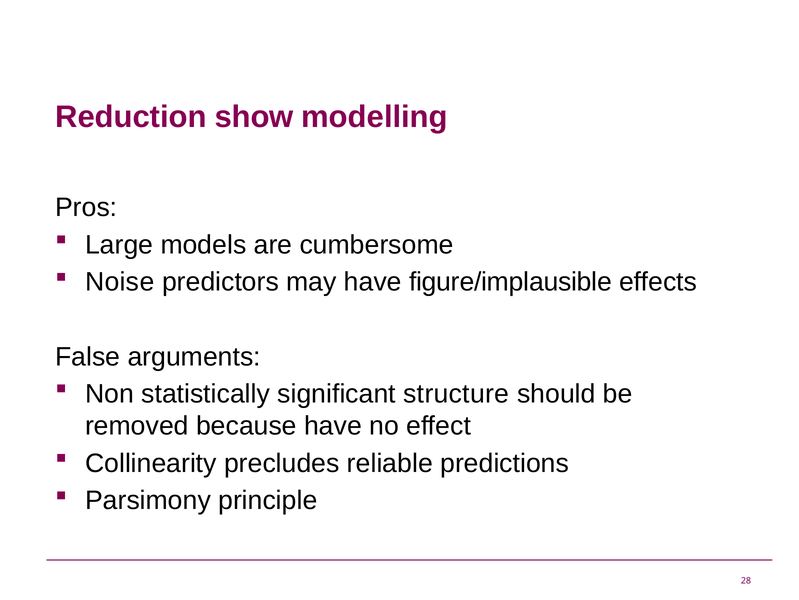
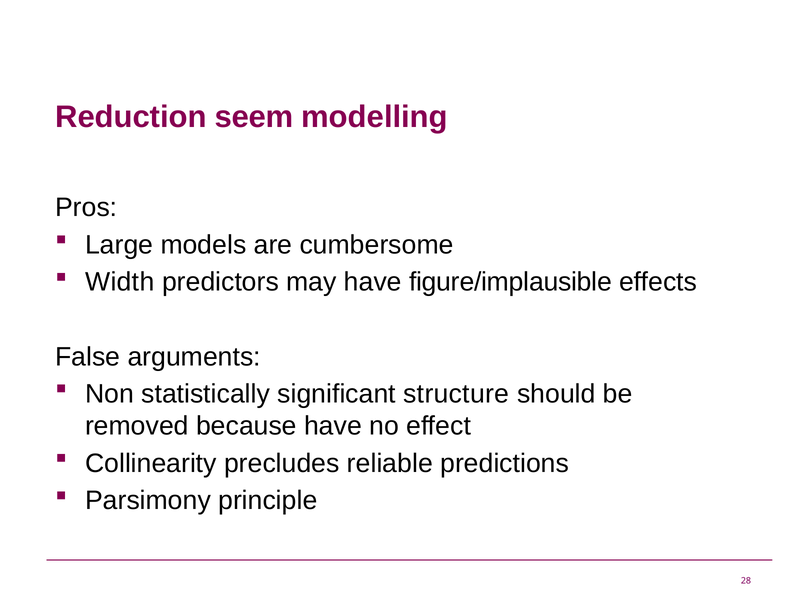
show: show -> seem (254, 117)
Noise: Noise -> Width (120, 282)
